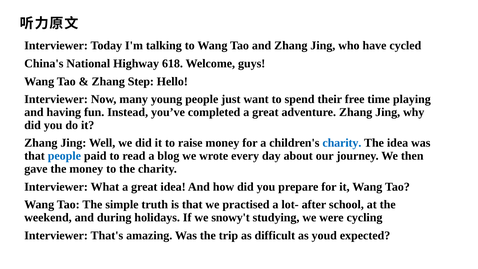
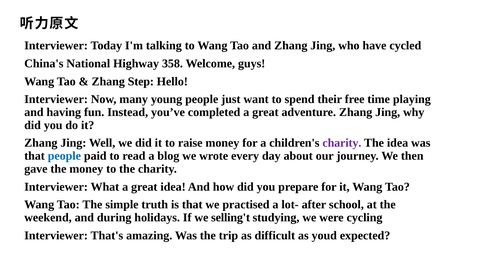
618: 618 -> 358 (172, 64)
charity colour: blue -> purple (342, 143)
snowy't: snowy't -> selling't (231, 217)
